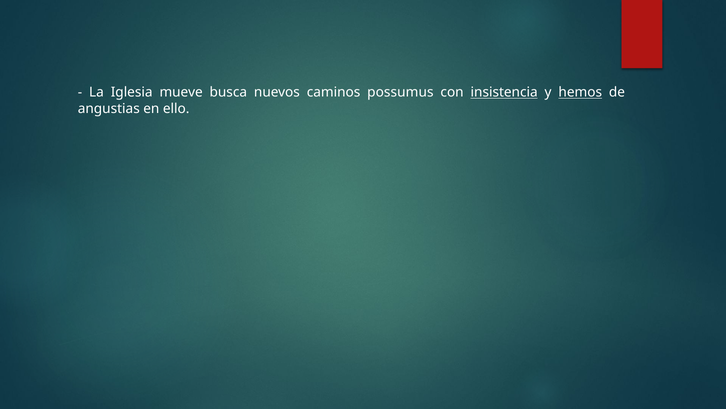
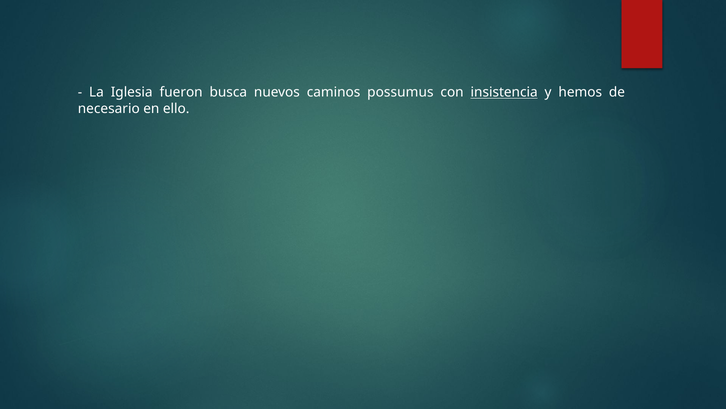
mueve: mueve -> fueron (181, 92)
hemos underline: present -> none (580, 92)
angustias: angustias -> necesario (109, 109)
